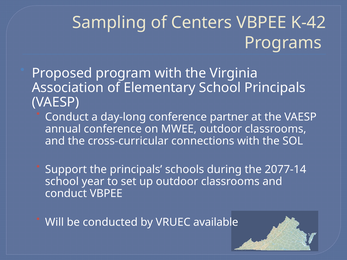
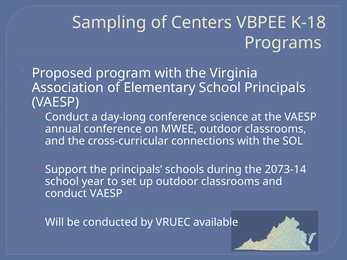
K-42: K-42 -> K-18 (308, 23)
partner: partner -> science (229, 117)
2077-14: 2077-14 -> 2073-14 (285, 170)
conduct VBPEE: VBPEE -> VAESP (106, 194)
